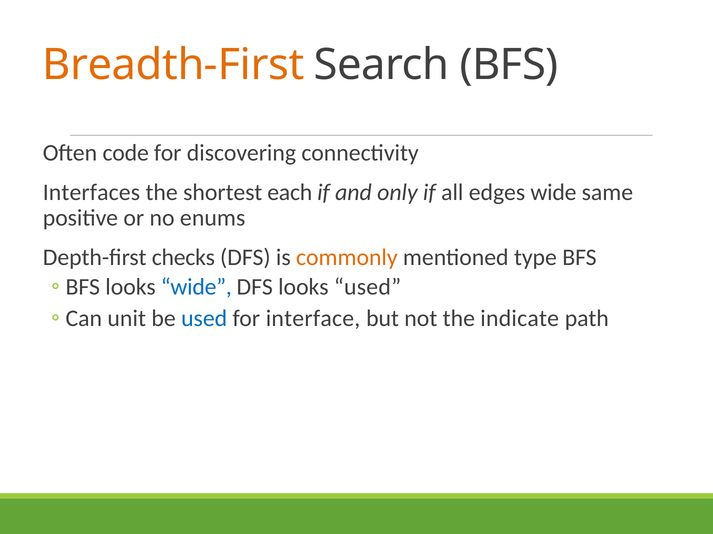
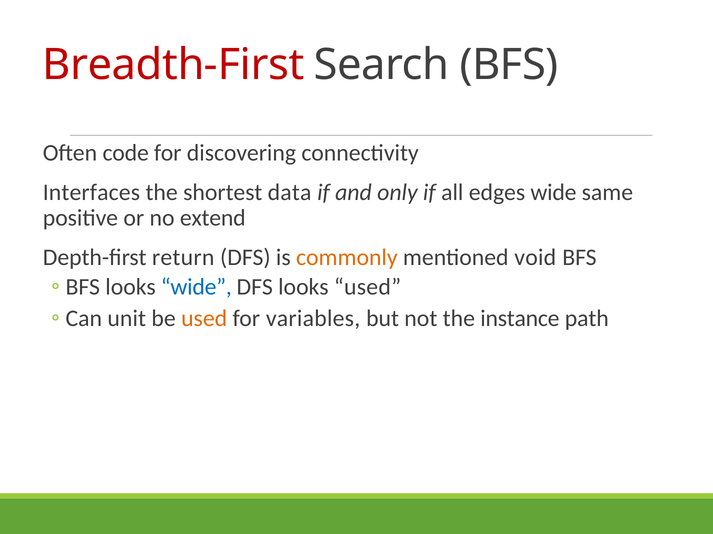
Breadth-First colour: orange -> red (173, 65)
each: each -> data (290, 192)
enums: enums -> extend (213, 218)
checks: checks -> return (183, 258)
type: type -> void (535, 258)
used colour: blue -> orange (204, 319)
interface: interface -> variables (313, 319)
indicate: indicate -> instance (520, 319)
